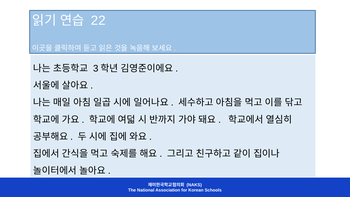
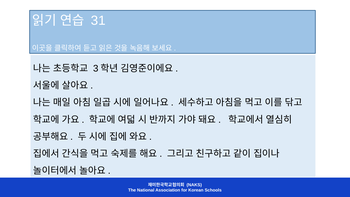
22: 22 -> 31 (98, 21)
